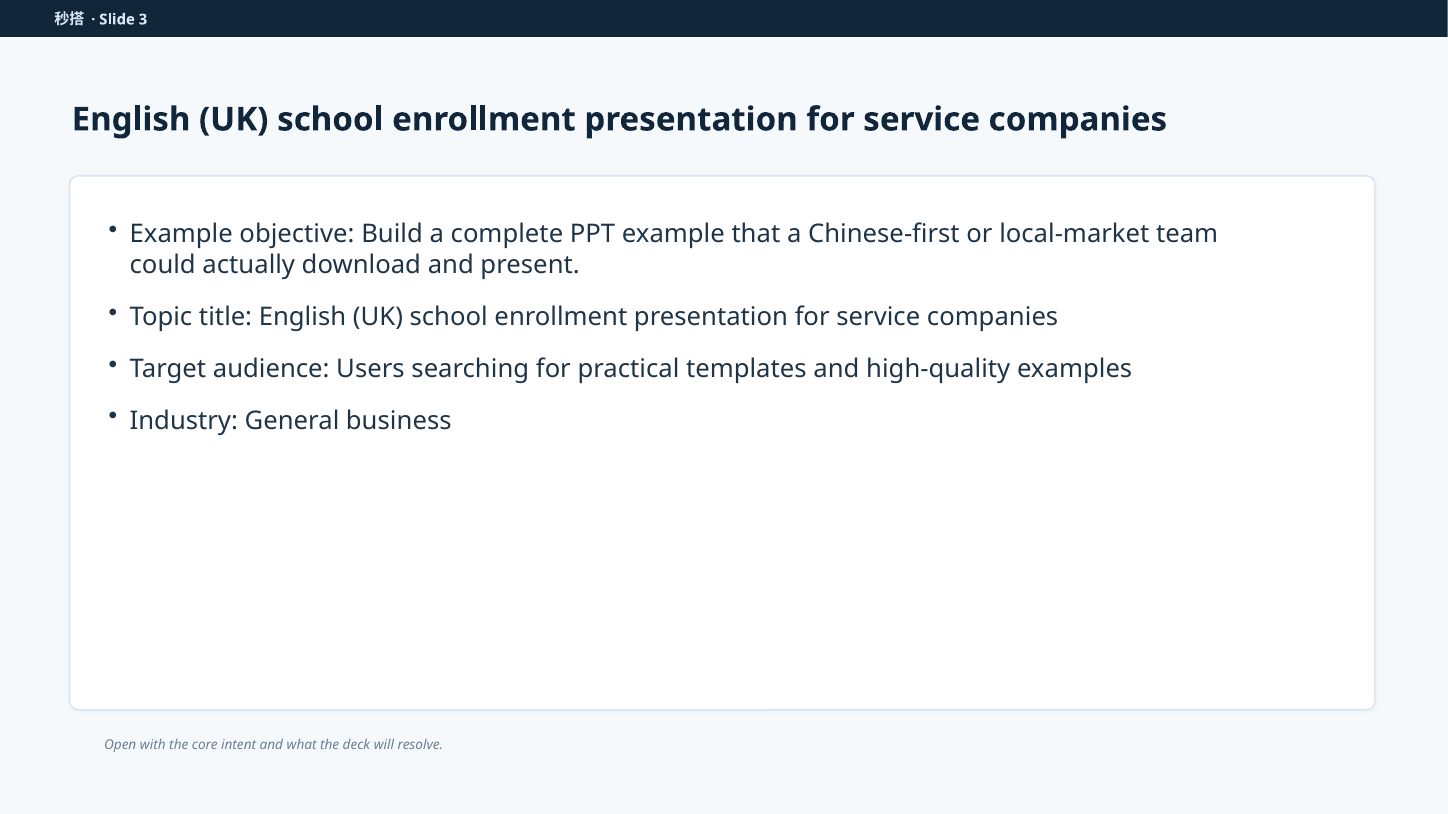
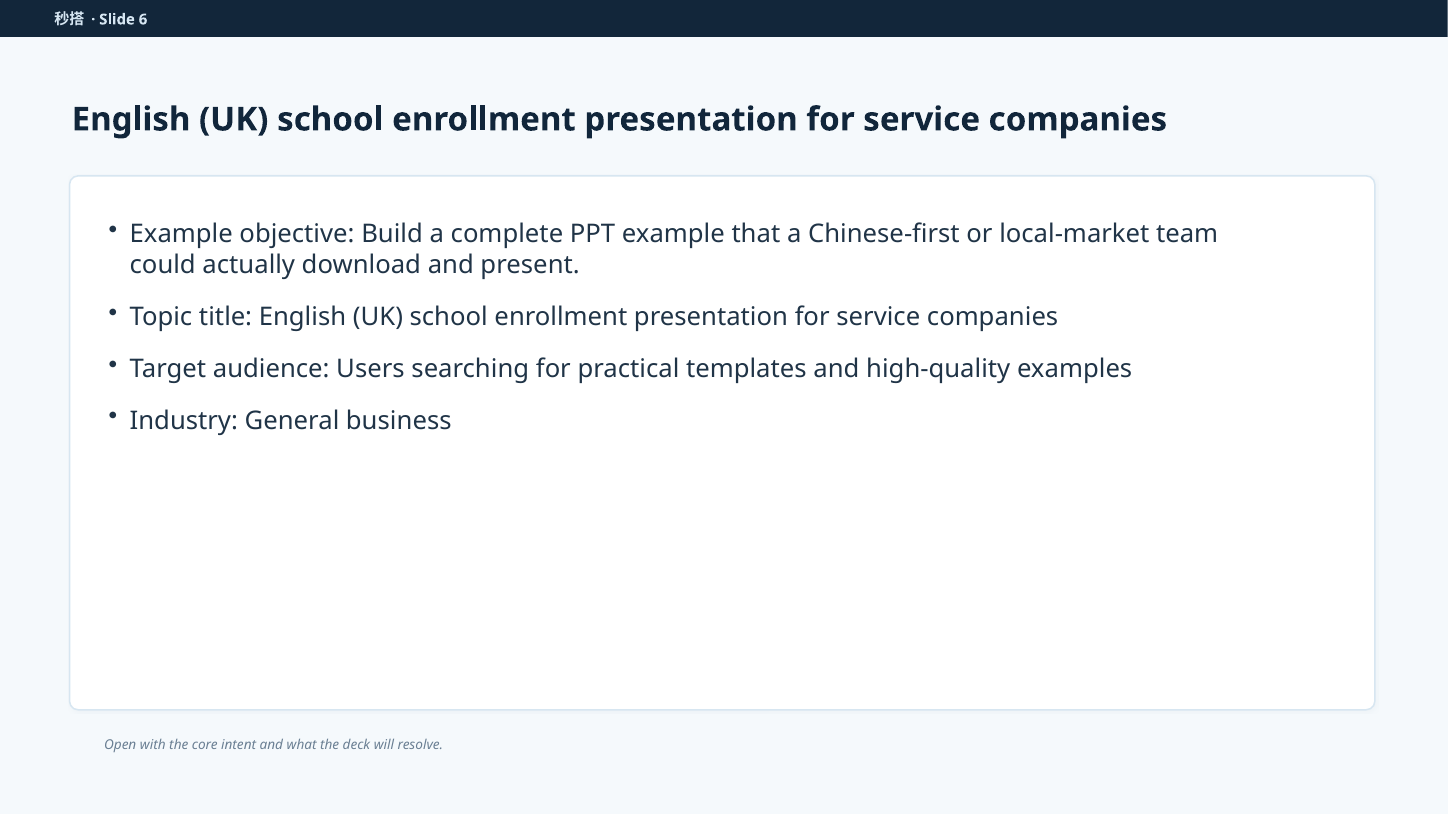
3: 3 -> 6 (143, 19)
